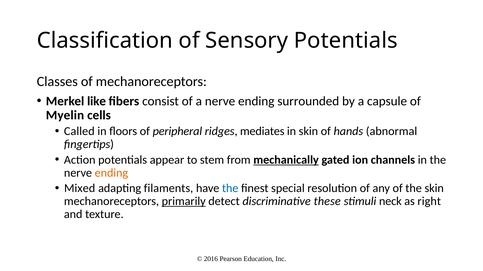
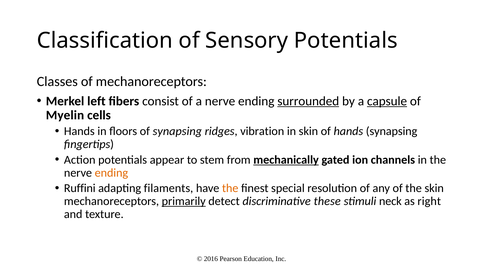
like: like -> left (96, 101)
surrounded underline: none -> present (308, 101)
capsule underline: none -> present (387, 101)
Called: Called -> Hands (79, 132)
of peripheral: peripheral -> synapsing (177, 132)
mediates: mediates -> vibration (262, 132)
hands abnormal: abnormal -> synapsing (392, 132)
Mixed: Mixed -> Ruffini (80, 189)
the colour: blue -> orange (230, 189)
